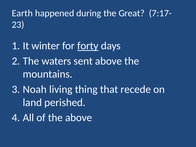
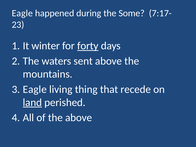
Earth: Earth -> Eagle (22, 13)
Great: Great -> Some (132, 13)
Noah: Noah -> Eagle (35, 89)
land underline: none -> present (32, 102)
